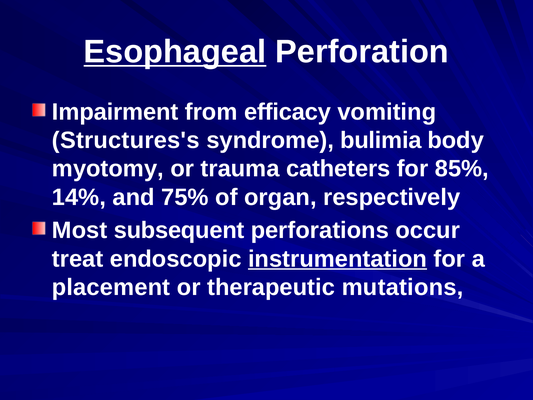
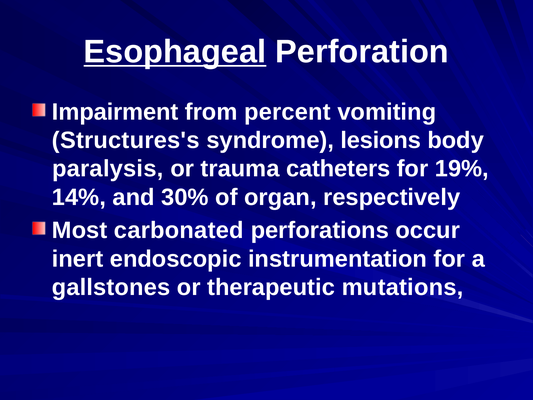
efficacy: efficacy -> percent (287, 112)
bulimia: bulimia -> lesions (381, 140)
myotomy: myotomy -> paralysis (108, 169)
85%: 85% -> 19% (462, 169)
75%: 75% -> 30% (185, 197)
subsequent: subsequent -> carbonated (179, 230)
treat: treat -> inert (78, 259)
instrumentation underline: present -> none (337, 259)
placement: placement -> gallstones (111, 287)
